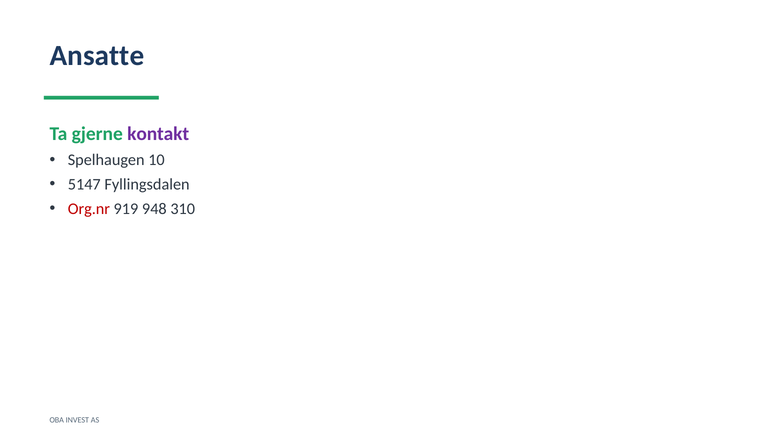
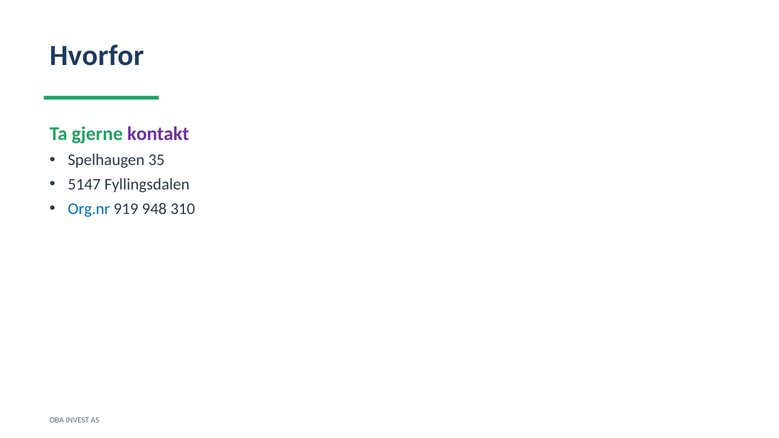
Ansatte: Ansatte -> Hvorfor (97, 56)
10: 10 -> 35 (156, 160)
Org.nr colour: red -> blue (89, 209)
